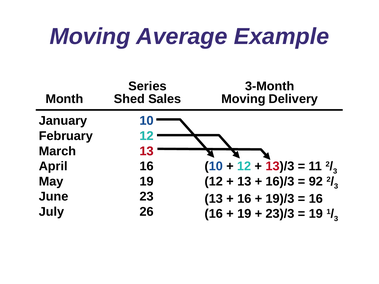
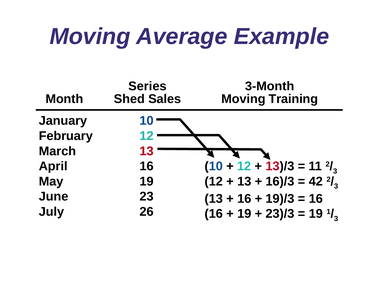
Delivery: Delivery -> Training (293, 99)
92: 92 -> 42 (316, 182)
